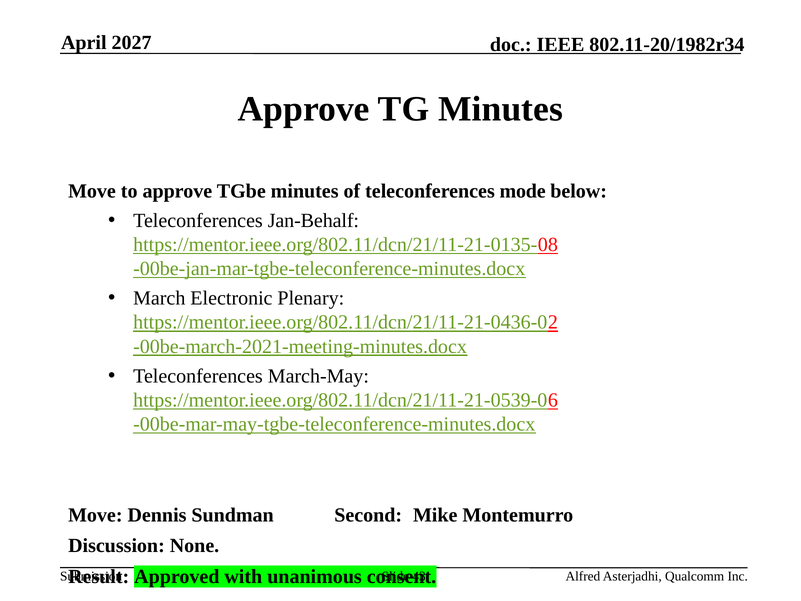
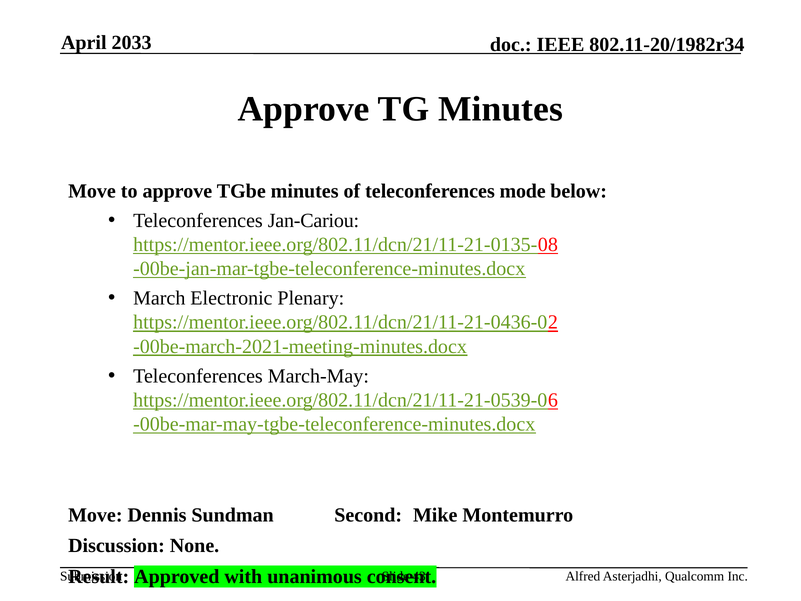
2027: 2027 -> 2033 (132, 42)
Jan-Behalf: Jan-Behalf -> Jan-Cariou (313, 221)
